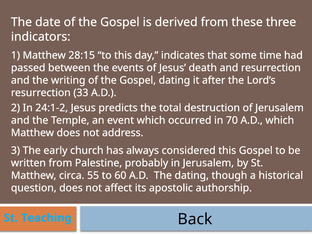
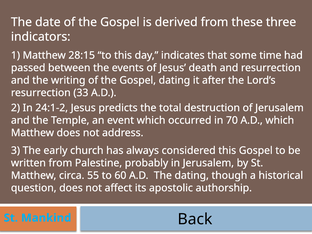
Teaching: Teaching -> Mankind (46, 218)
